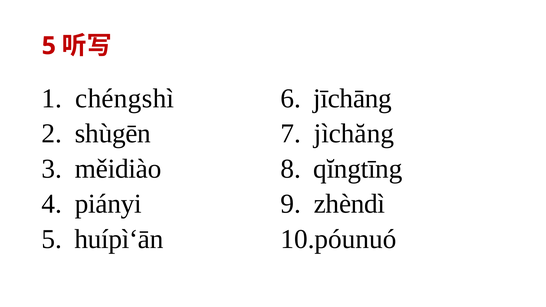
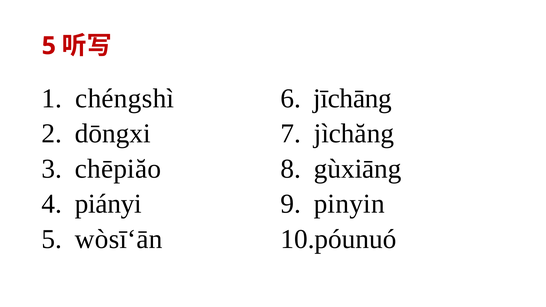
shùgēn: shùgēn -> dōngxi (113, 134)
měidiào: měidiào -> chēpiăo (118, 169)
qĭngtīng: qĭngtīng -> gùxiāng (358, 169)
zhèndì: zhèndì -> pinyin (349, 204)
huípì‘ān: huípì‘ān -> wòsī‘ān (119, 239)
